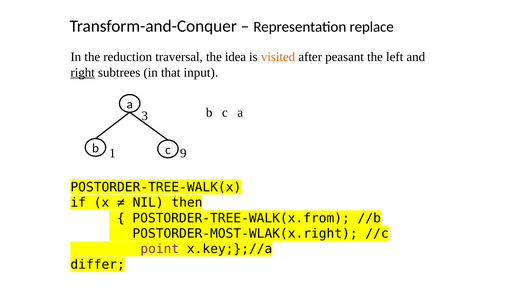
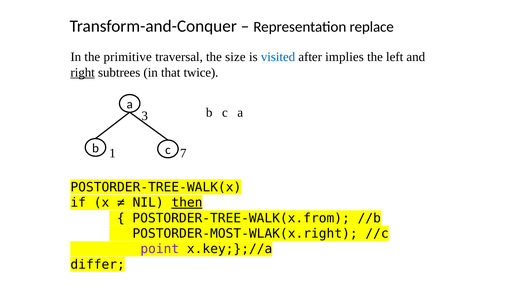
reduction: reduction -> primitive (128, 57)
idea: idea -> size (235, 57)
visited colour: orange -> blue (278, 57)
peasant: peasant -> implies (345, 57)
input: input -> twice (201, 73)
9: 9 -> 7 (183, 153)
then underline: none -> present (187, 203)
